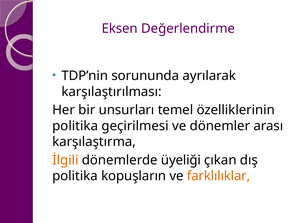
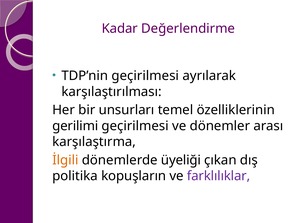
Eksen: Eksen -> Kadar (120, 28)
TDP’nin sorununda: sorununda -> geçirilmesi (145, 76)
politika: politika -> gerilimi (75, 126)
farklılıklar colour: orange -> purple (219, 176)
